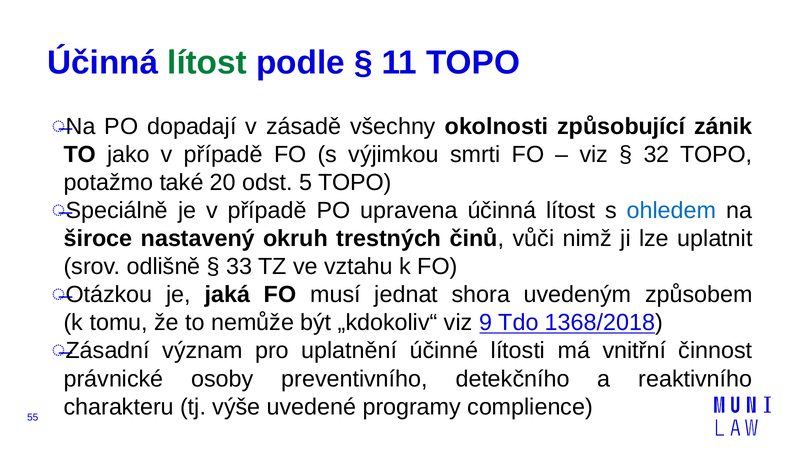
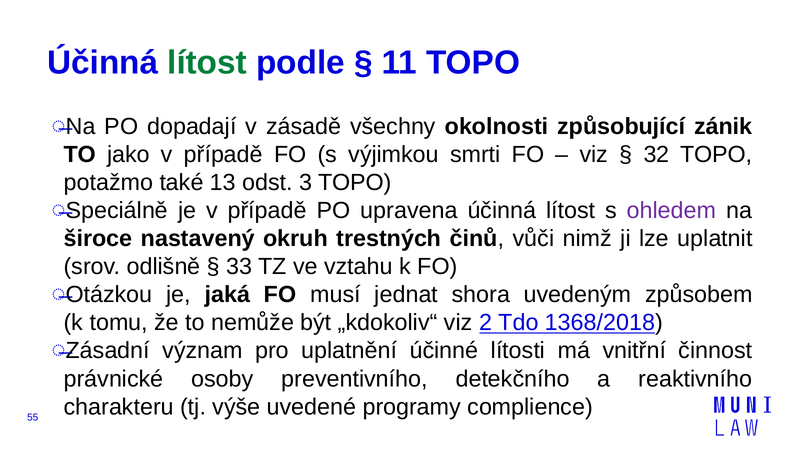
20: 20 -> 13 (223, 183)
5: 5 -> 3 (306, 183)
ohledem colour: blue -> purple (672, 211)
9: 9 -> 2 (486, 323)
